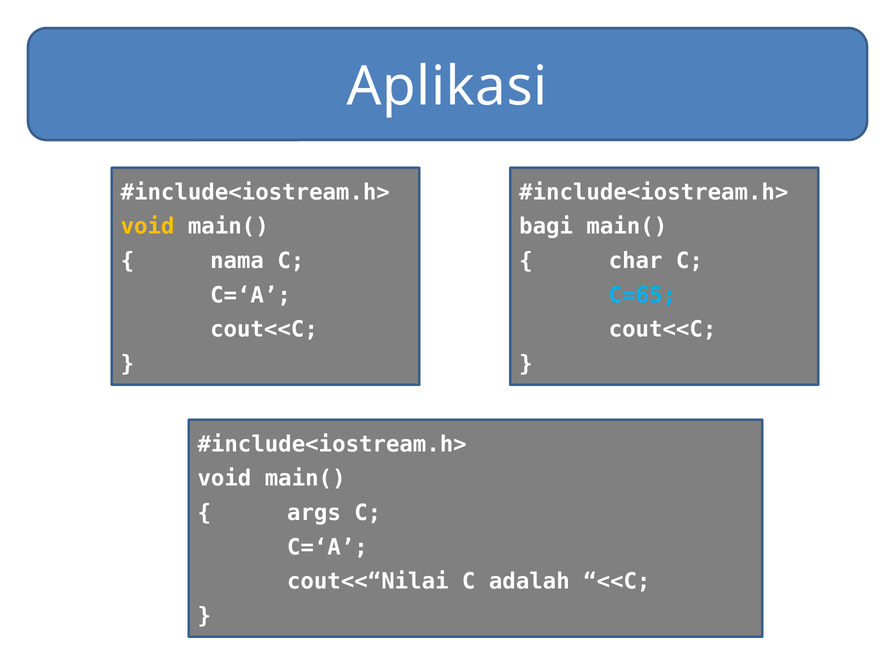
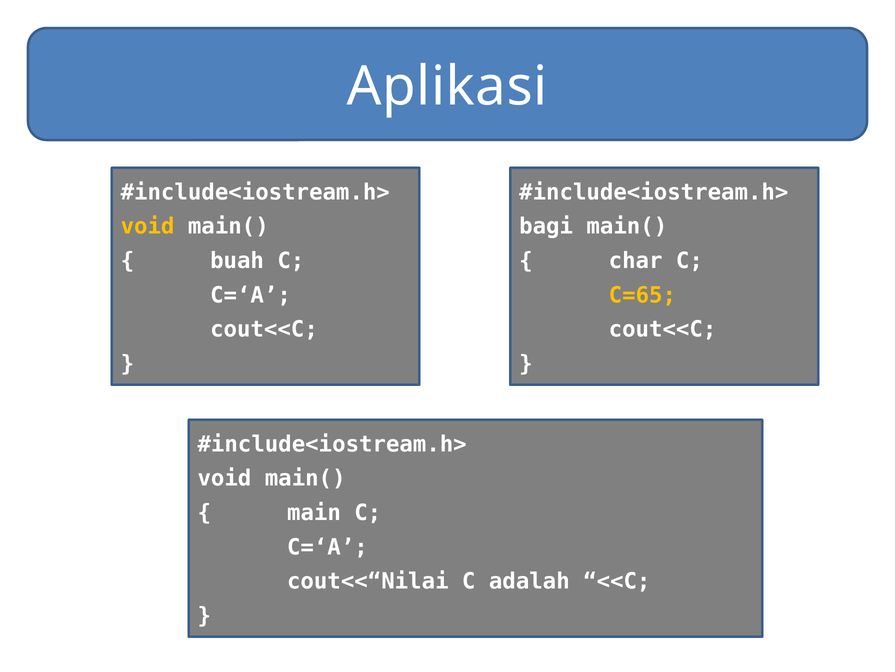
nama: nama -> buah (237, 261)
C=65 colour: light blue -> yellow (642, 295)
args: args -> main (314, 512)
